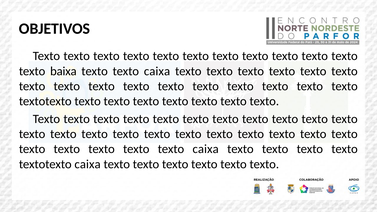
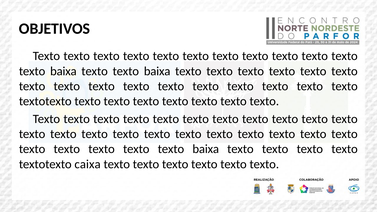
caixa: caixa -> baixa (157, 71)
caixa: caixa -> baixa (206, 149)
